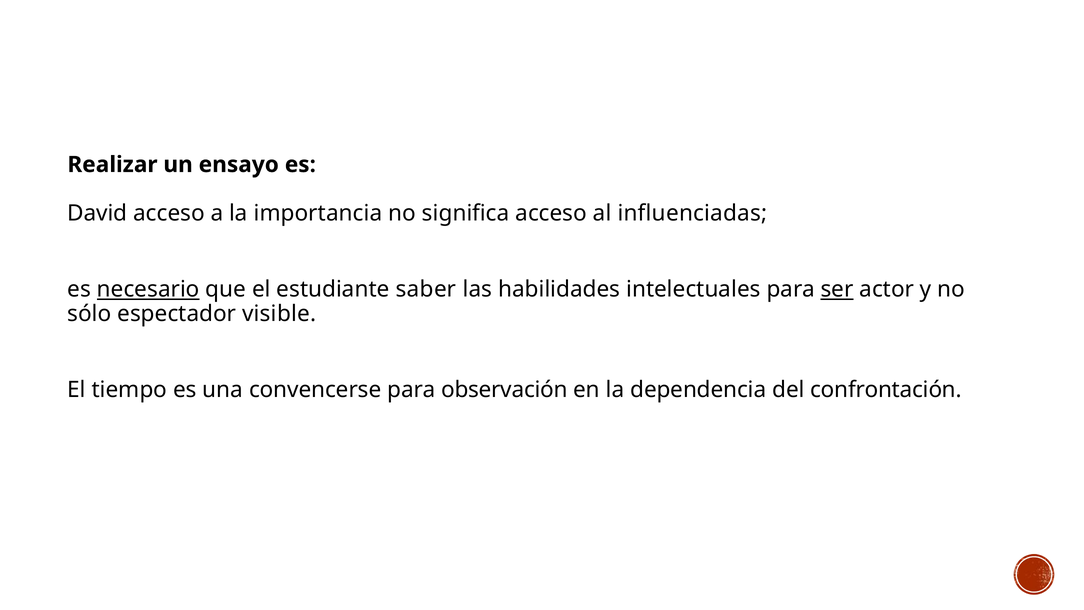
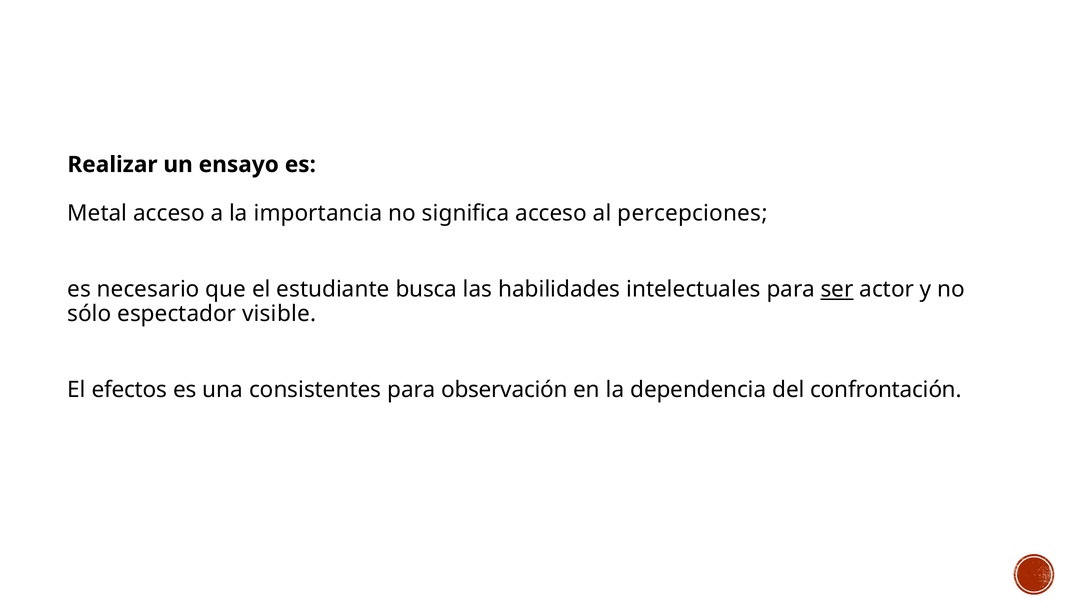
David: David -> Metal (97, 213)
influenciadas: influenciadas -> percepciones (693, 213)
necesario underline: present -> none (148, 289)
saber: saber -> busca (426, 289)
tiempo: tiempo -> efectos (129, 390)
convencerse: convencerse -> consistentes (315, 390)
